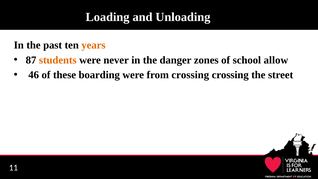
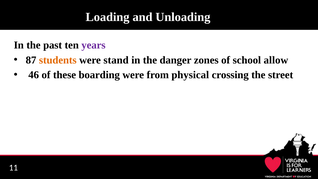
years colour: orange -> purple (93, 45)
never: never -> stand (116, 60)
from crossing: crossing -> physical (190, 75)
